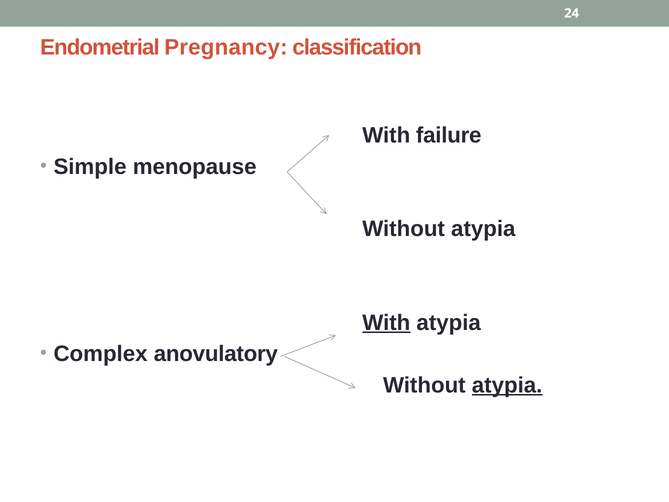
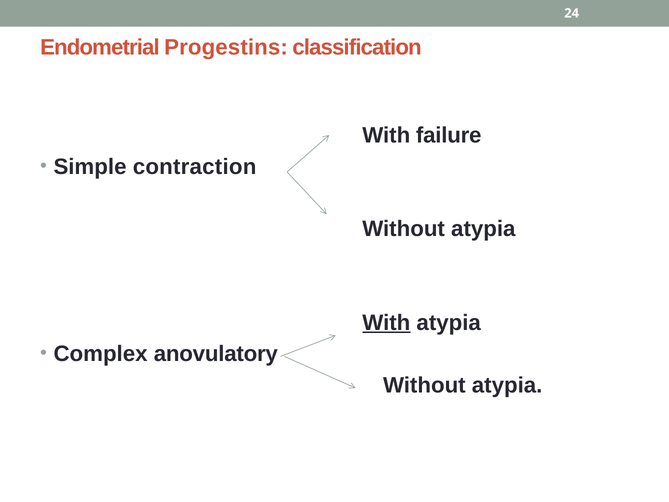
Pregnancy: Pregnancy -> Progestins (226, 47)
menopause: menopause -> contraction (195, 167)
atypia underline: present -> none (507, 385)
